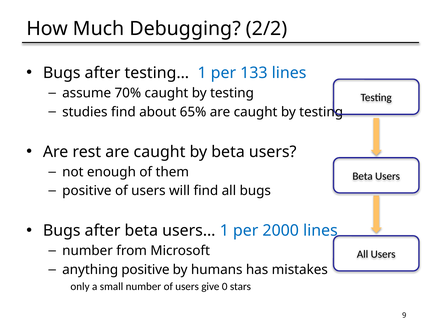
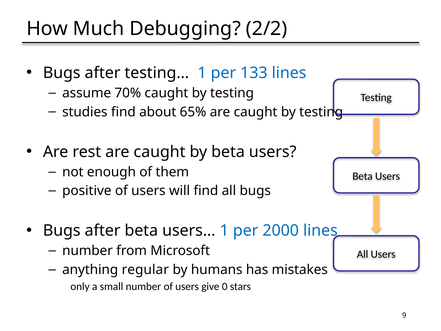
anything positive: positive -> regular (145, 270)
